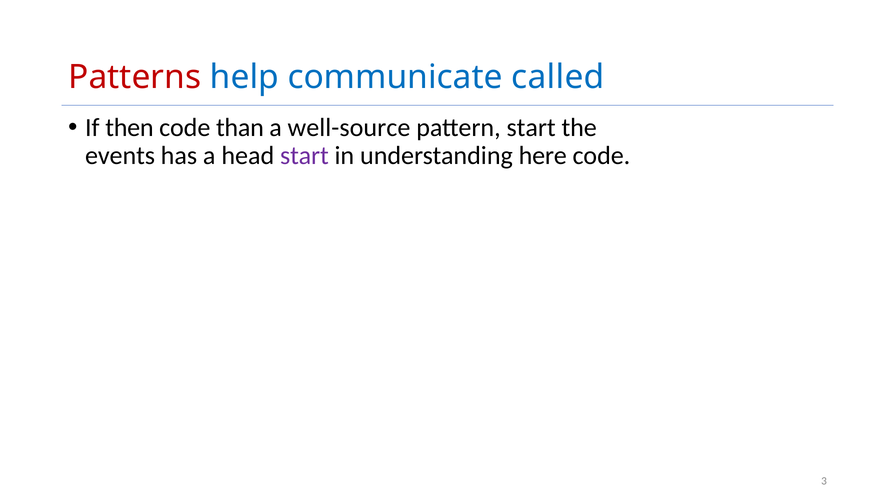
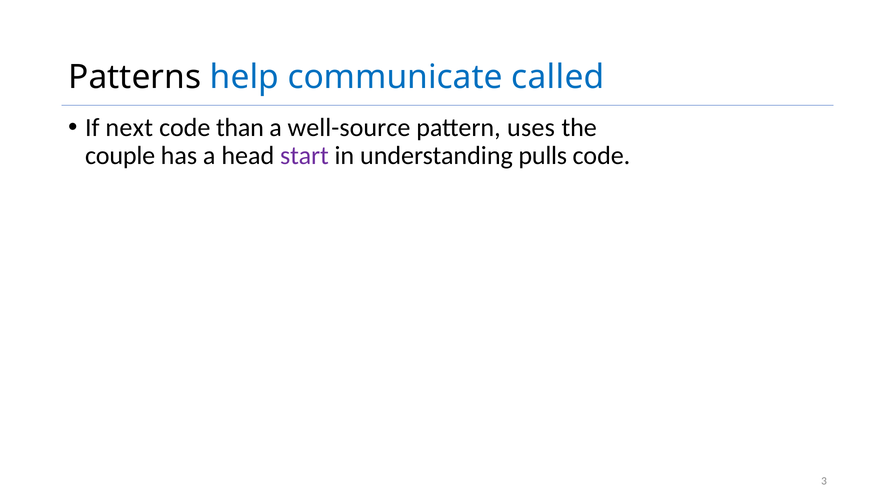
Patterns colour: red -> black (135, 77)
then: then -> next (129, 127)
pattern start: start -> uses (531, 127)
events: events -> couple (120, 156)
here: here -> pulls (543, 156)
